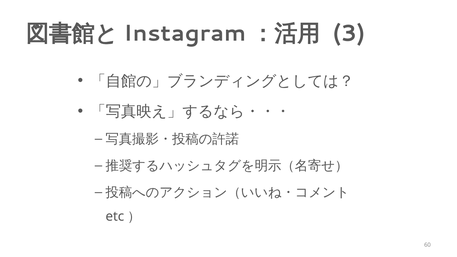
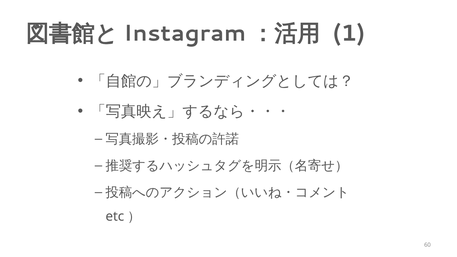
3: 3 -> 1 (349, 33)
